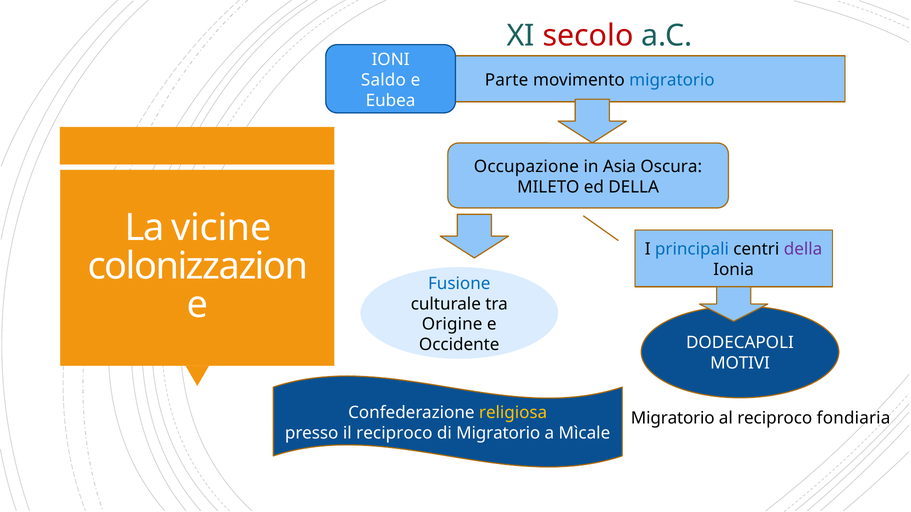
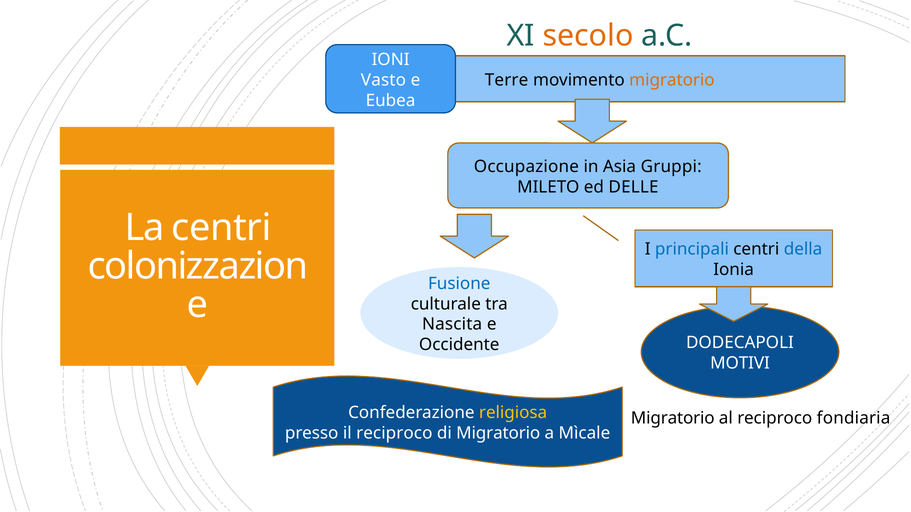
secolo colour: red -> orange (588, 36)
Saldo: Saldo -> Vasto (383, 80)
Parte: Parte -> Terre (507, 80)
migratorio colour: blue -> orange (672, 80)
Oscura: Oscura -> Gruppi (671, 167)
ed DELLA: DELLA -> DELLE (634, 187)
La vicine: vicine -> centri (221, 228)
della colour: purple -> blue (803, 250)
Origine: Origine -> Nascita (452, 325)
